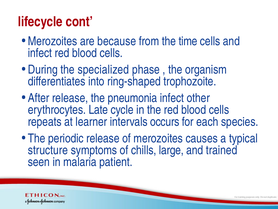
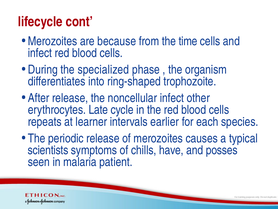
pneumonia: pneumonia -> noncellular (132, 98)
occurs: occurs -> earlier (165, 121)
structure: structure -> scientists (48, 150)
large: large -> have (171, 150)
trained: trained -> posses (222, 150)
